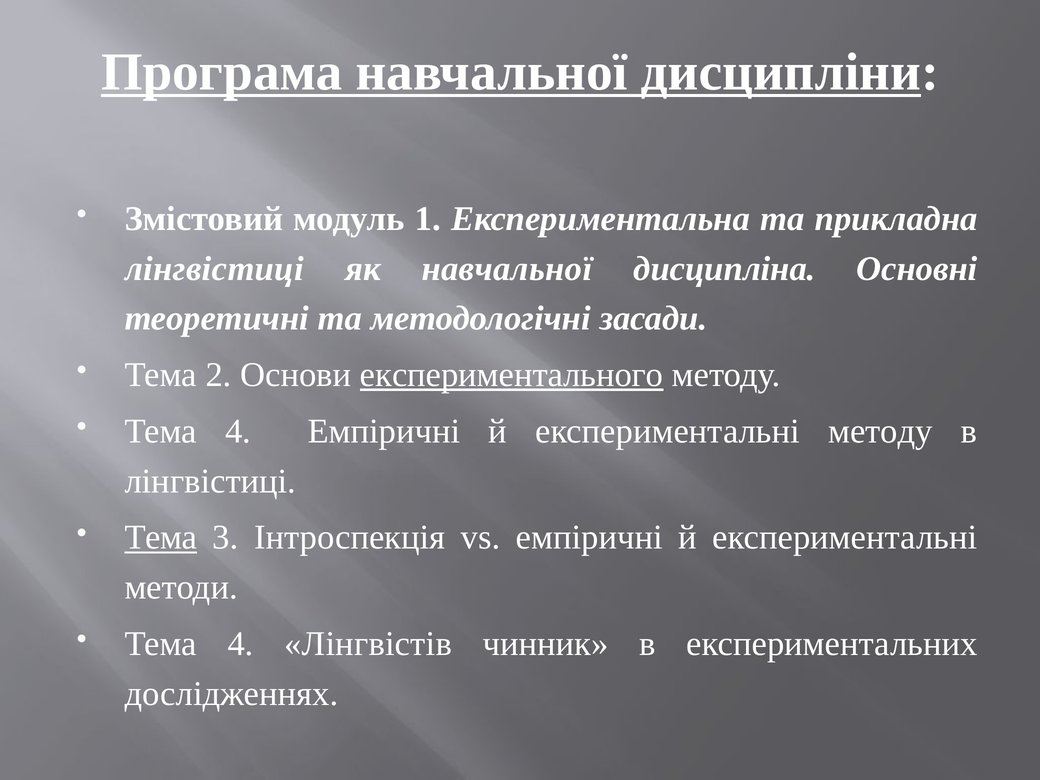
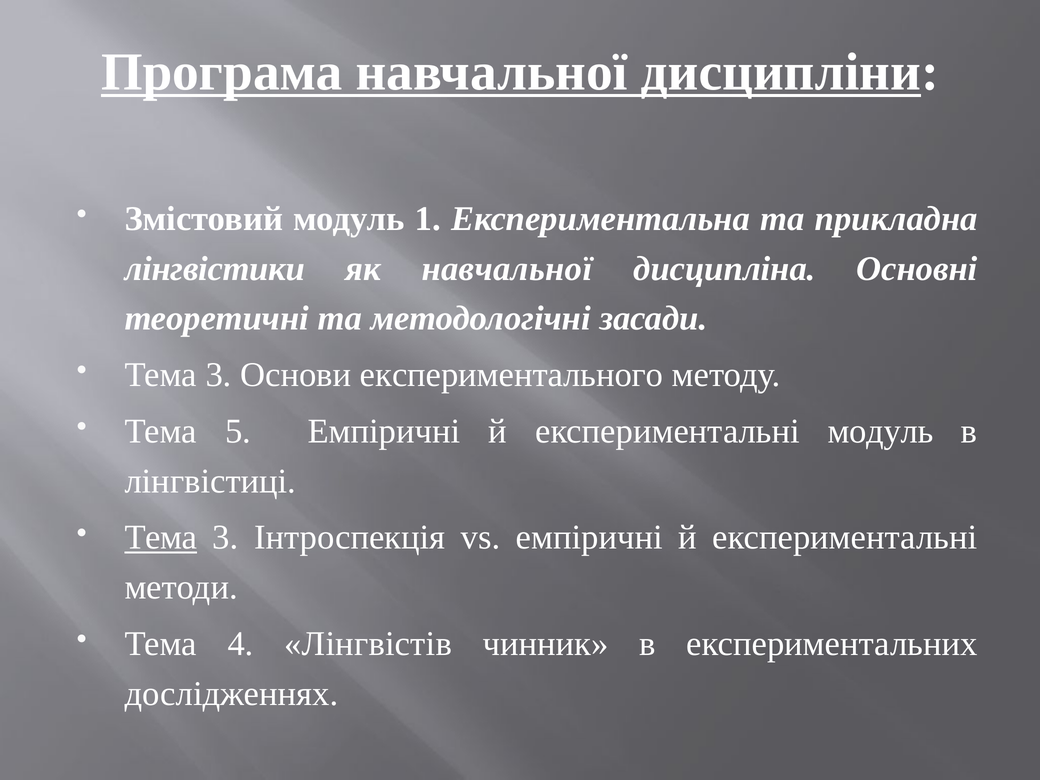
лінгвістиці: лінгвістиці -> лінгвістики (215, 269)
2: 2 -> 3 (219, 375)
експериментального underline: present -> none (512, 375)
4: 4 -> 5 (238, 431)
експериментальні методу: методу -> модуль (881, 431)
